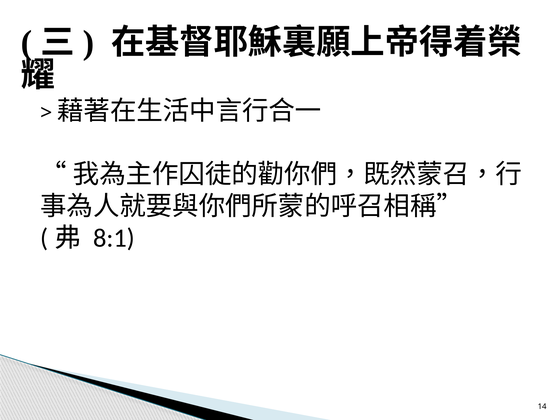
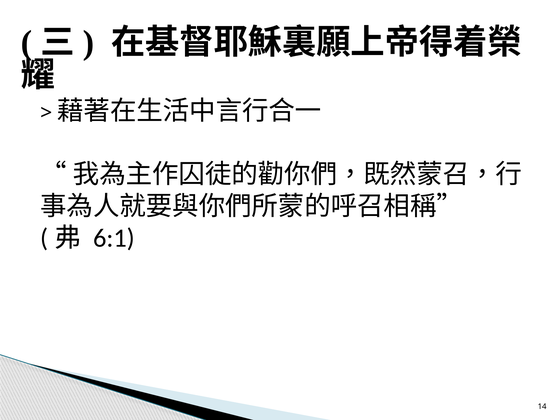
8:1: 8:1 -> 6:1 (114, 238)
